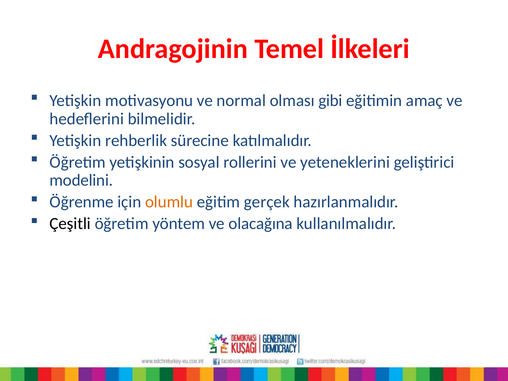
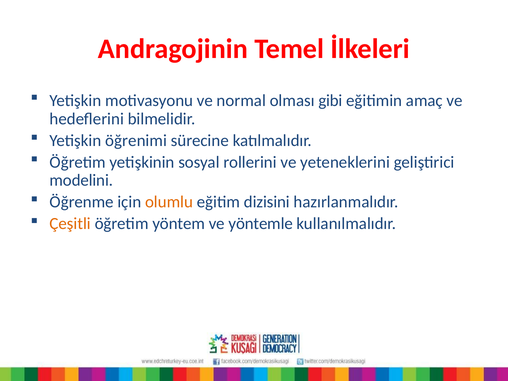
rehberlik: rehberlik -> öğrenimi (136, 140)
gerçek: gerçek -> dizisini (267, 202)
Çeşitli colour: black -> orange (70, 224)
olacağına: olacağına -> yöntemle (261, 224)
